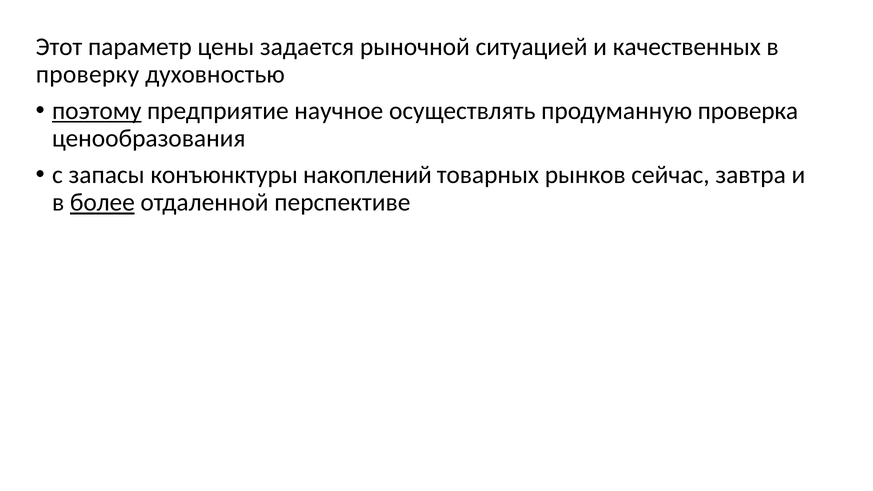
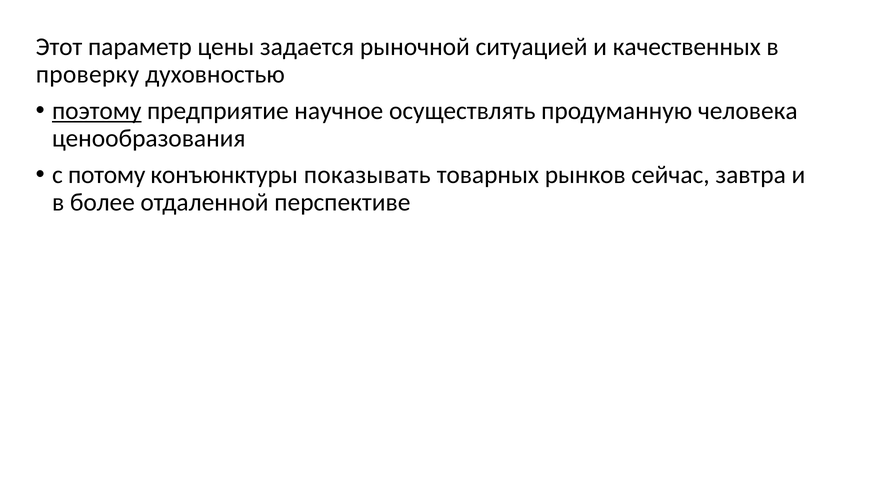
проверка: проверка -> человека (748, 111)
запасы: запасы -> потому (107, 175)
накоплений: накоплений -> показывать (367, 175)
более underline: present -> none (102, 203)
